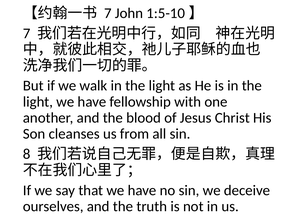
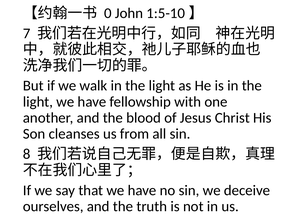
7: 7 -> 0 (108, 13)
